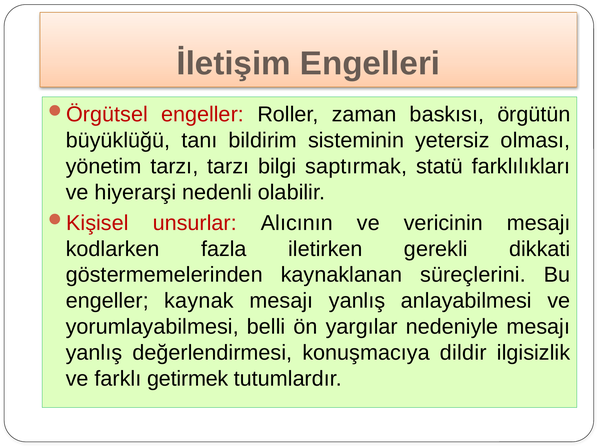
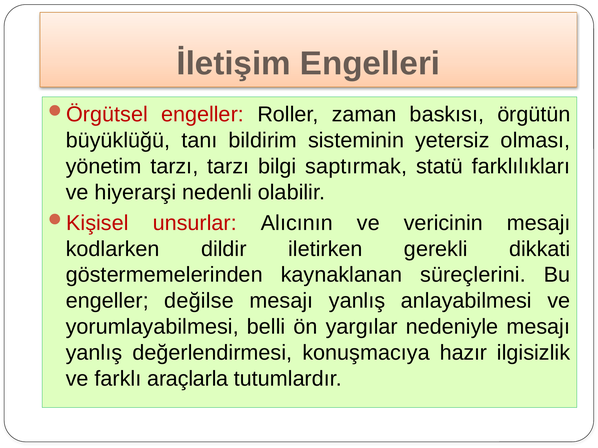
fazla: fazla -> dildir (224, 249)
kaynak: kaynak -> değilse (199, 301)
dildir: dildir -> hazır (463, 353)
getirmek: getirmek -> araçlarla (188, 379)
